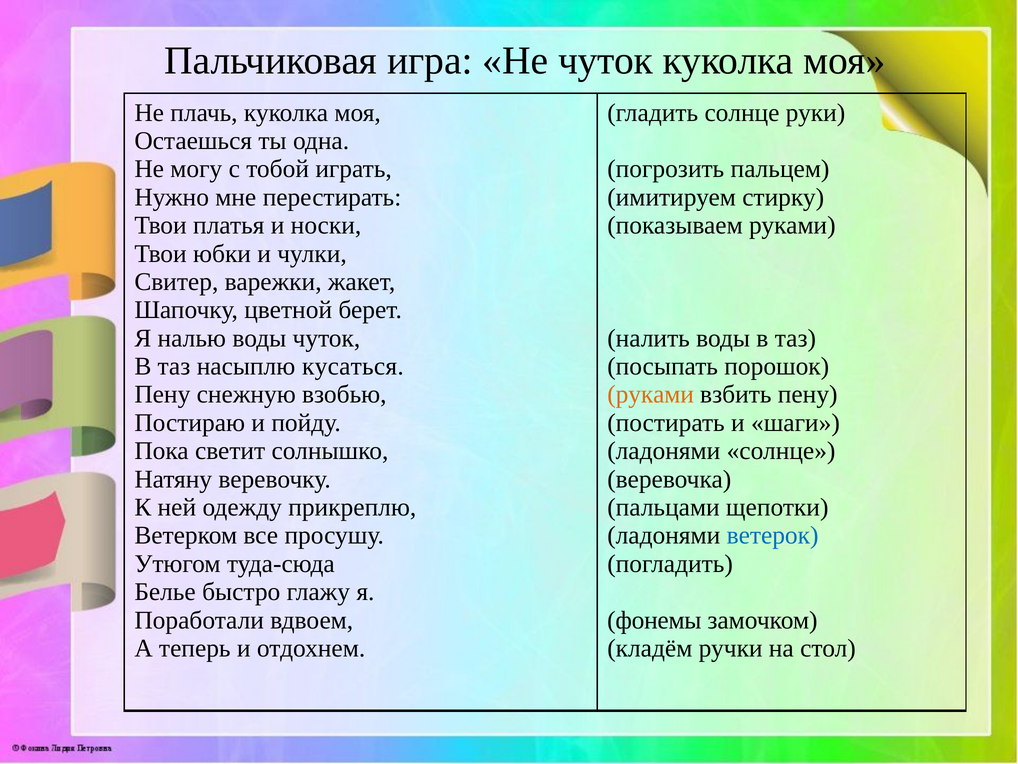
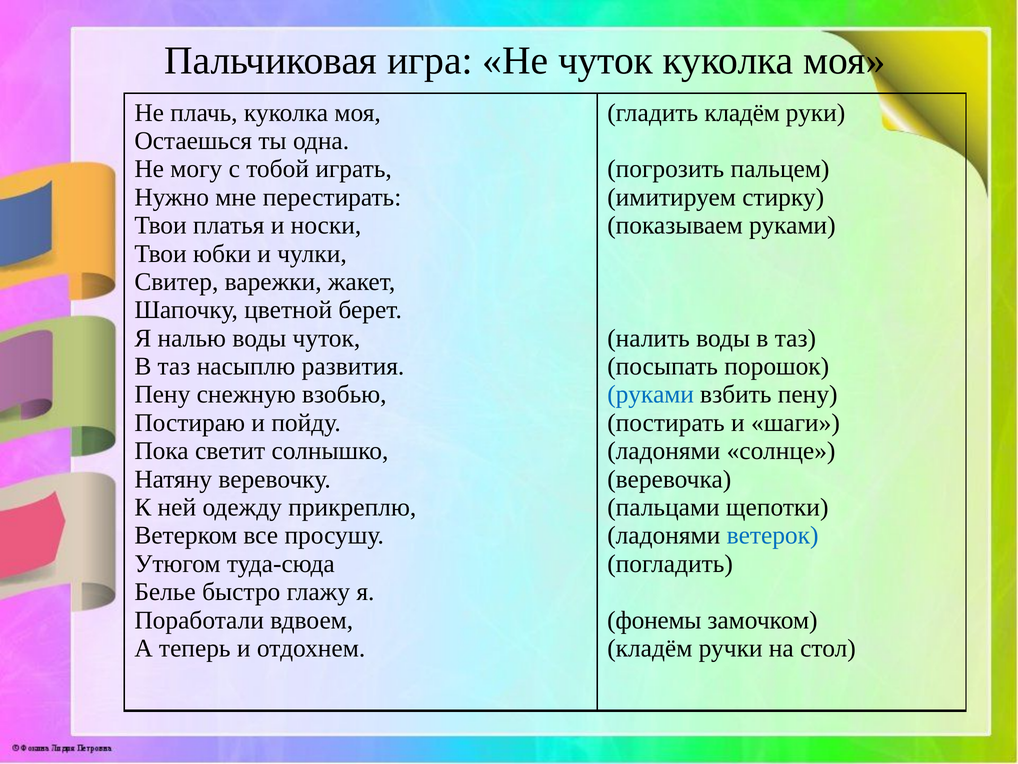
гладить солнце: солнце -> кладём (742, 113)
кусаться: кусаться -> развития (353, 366)
руками colour: orange -> blue (651, 394)
